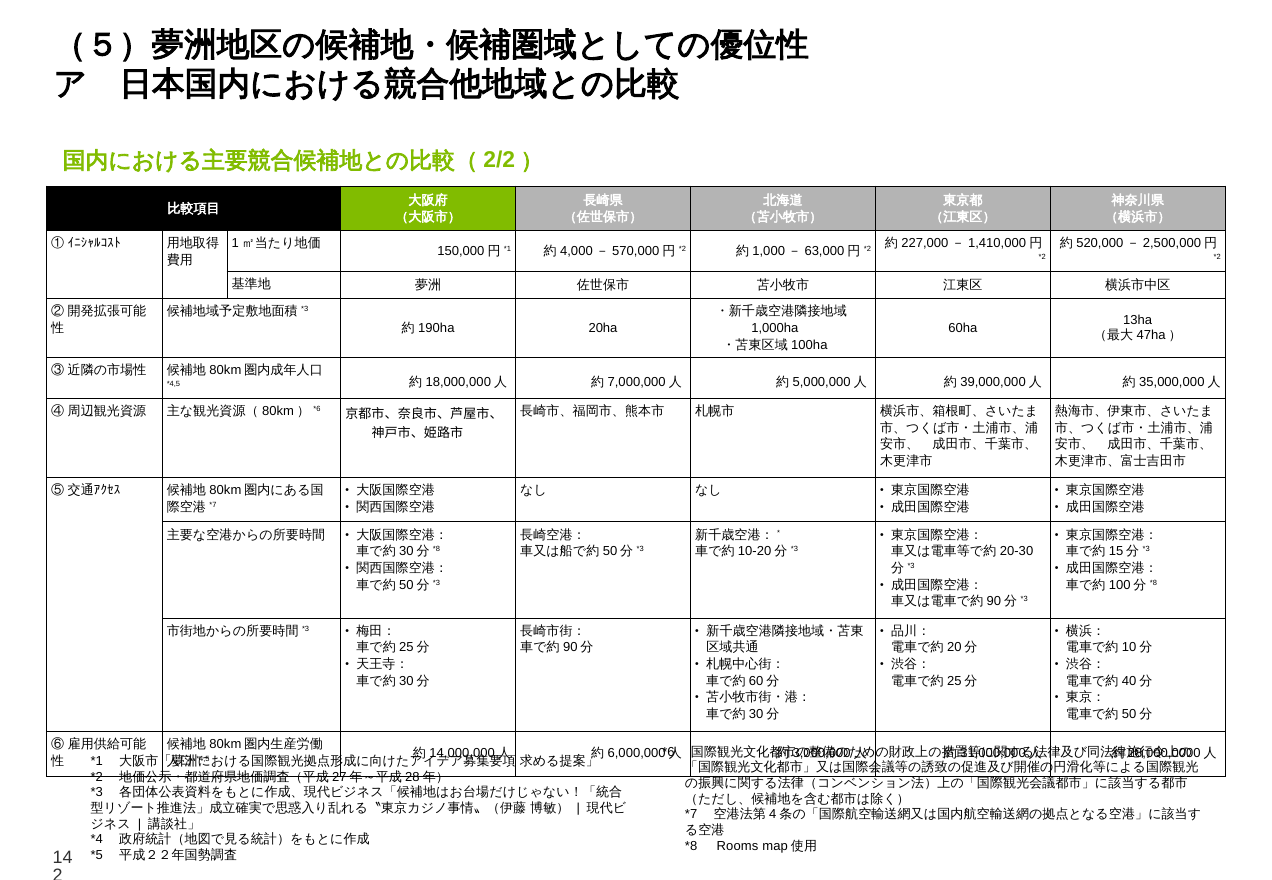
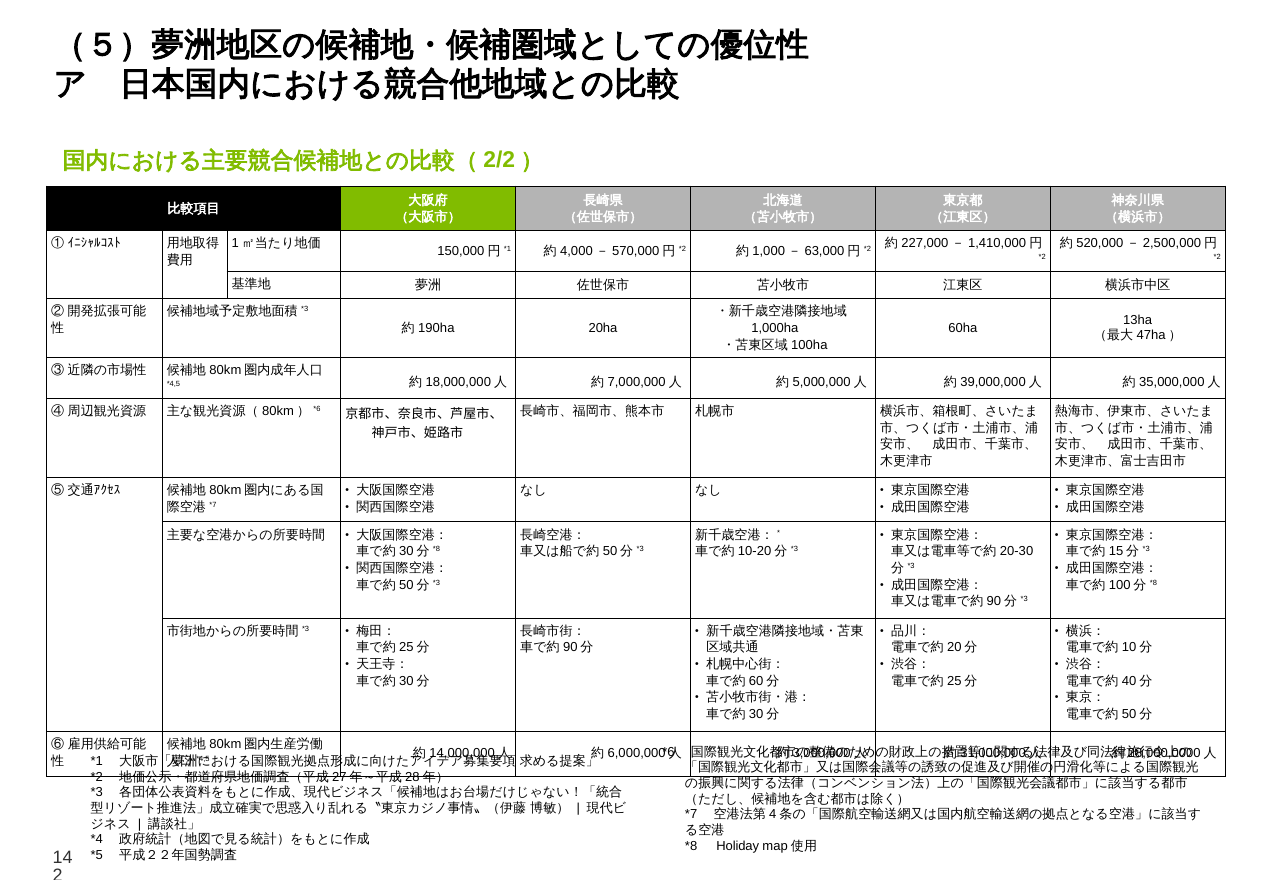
Rooms: Rooms -> Holiday (738, 846)
